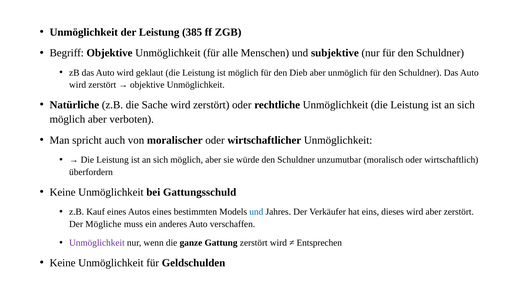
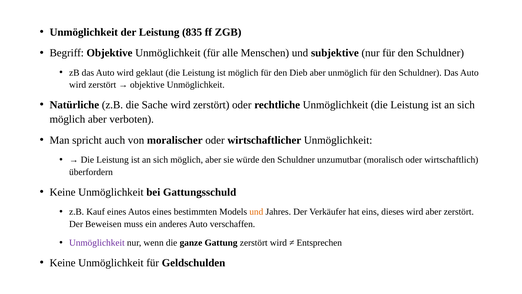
385: 385 -> 835 (192, 32)
und colour: blue -> orange (256, 212)
Mögliche: Mögliche -> Beweisen (103, 224)
